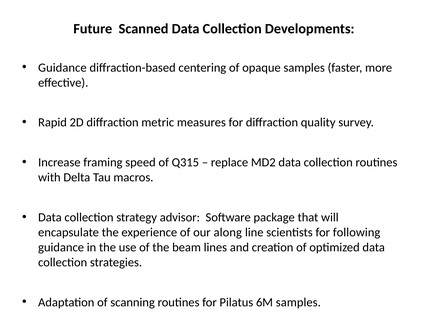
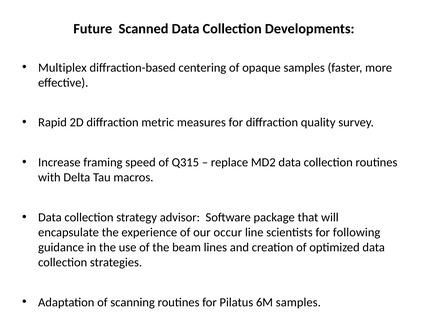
Guidance: Guidance -> Multiplex (62, 68)
along: along -> occur (228, 232)
